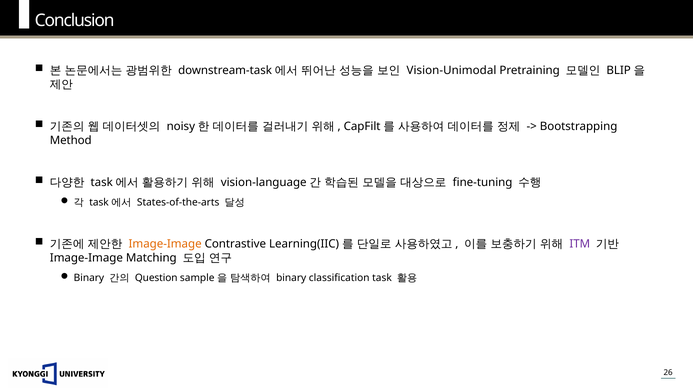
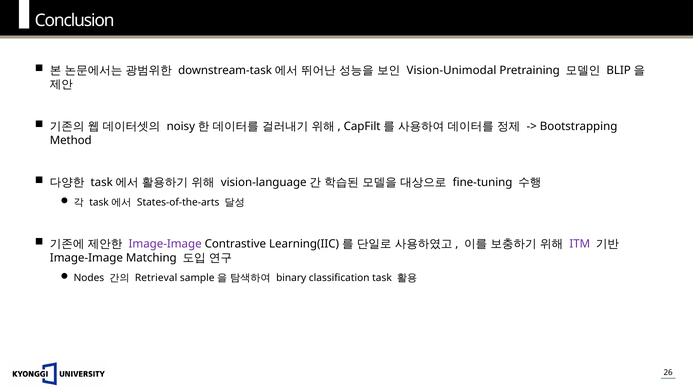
Image-Image colour: orange -> purple (165, 244)
Binary: Binary -> Nodes (89, 278)
Question: Question -> Retrieval (156, 278)
